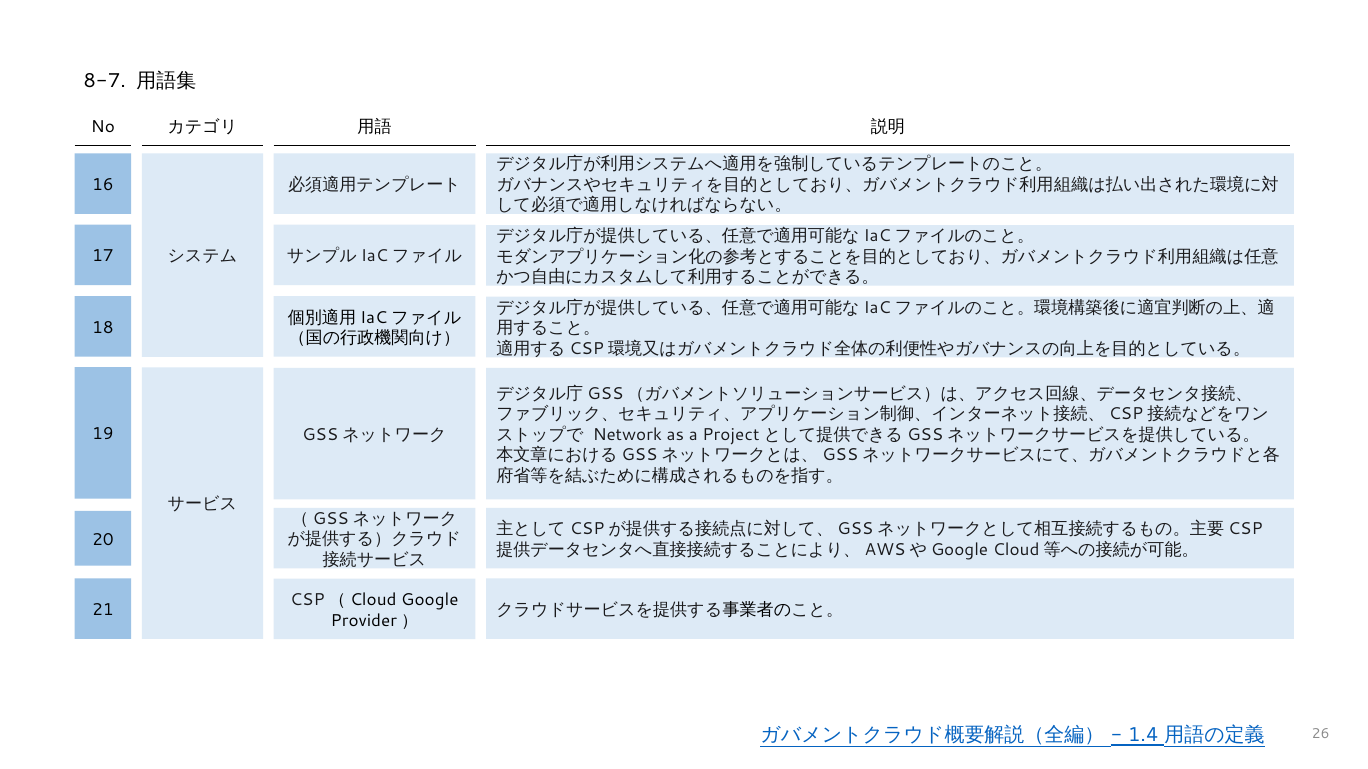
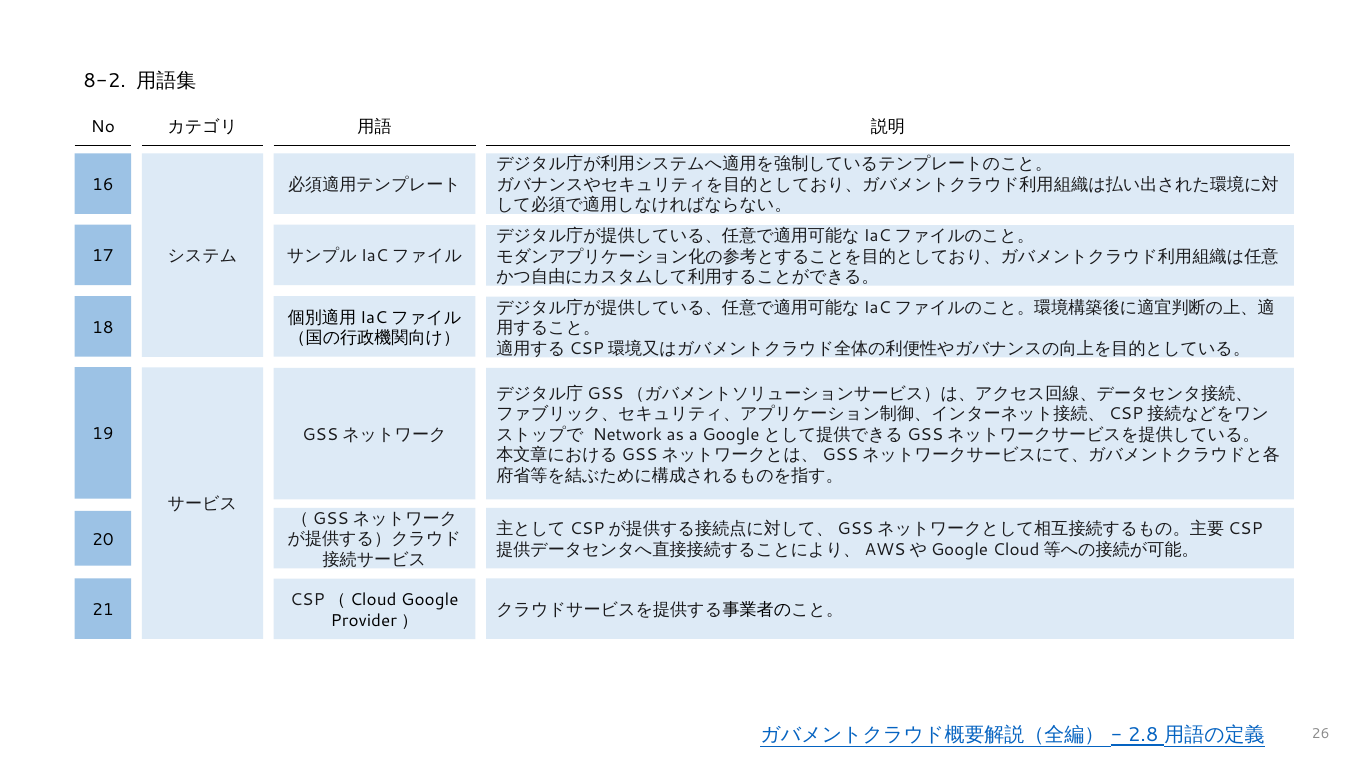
8-7: 8-7 -> 8-2 (105, 81)
a Project: Project -> Google (731, 435)
1.4: 1.4 -> 2.8 (1143, 735)
